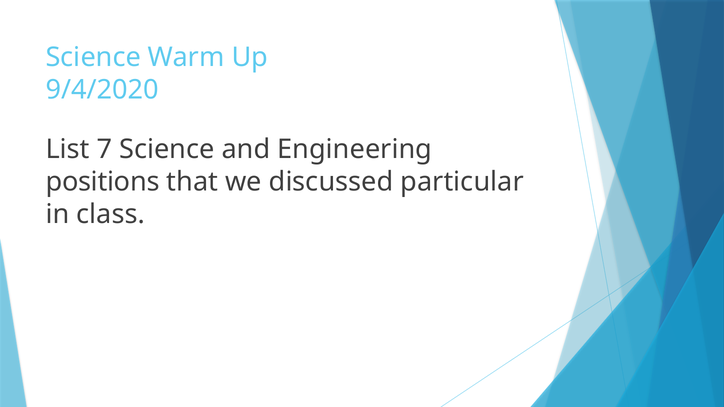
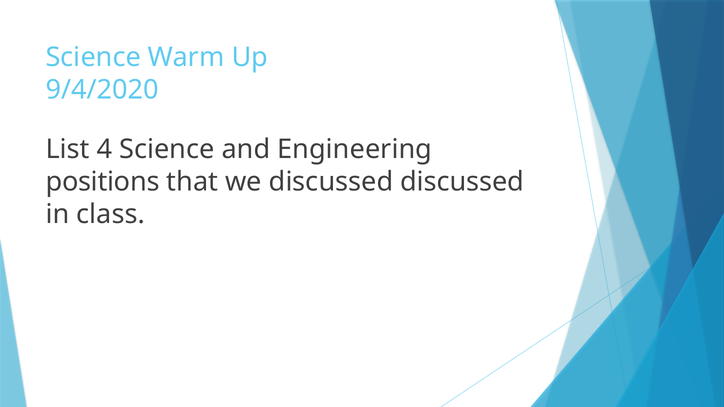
7: 7 -> 4 (104, 149)
discussed particular: particular -> discussed (462, 182)
